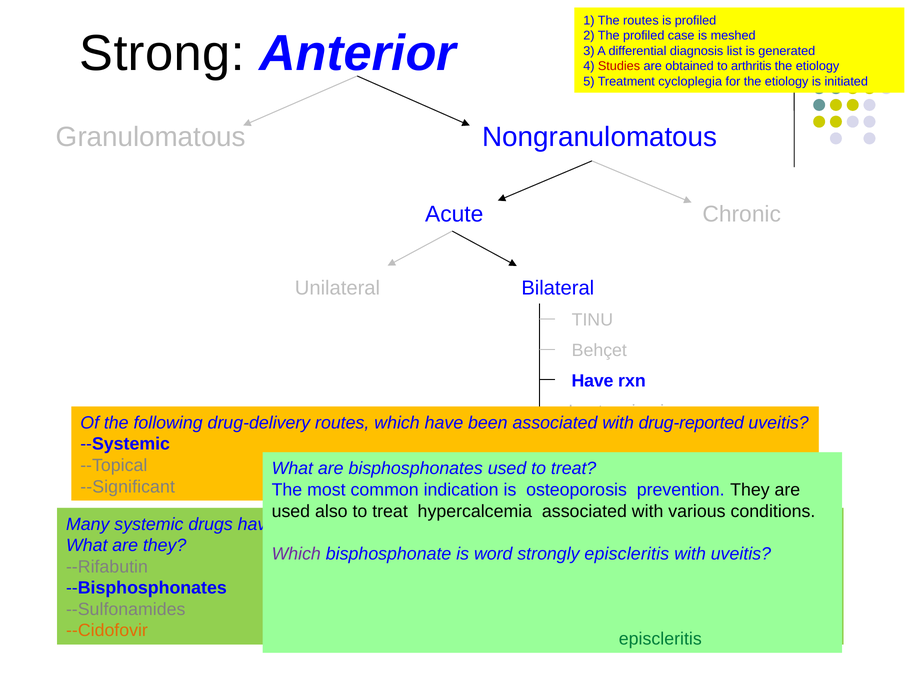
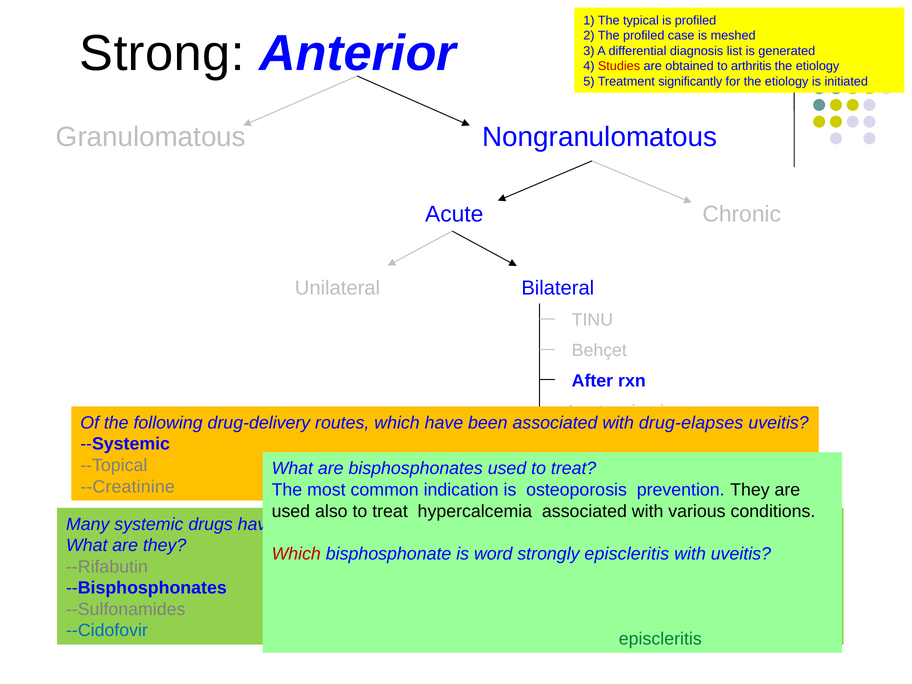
The routes: routes -> typical (641, 21)
cycloplegia: cycloplegia -> significantly (690, 81)
Have: Have -> After (592, 381)
drug-reported: drug-reported -> drug-elapses (691, 423)
--Significant: --Significant -> --Creatinine (128, 487)
Which colour: purple -> red (296, 554)
--Cidofovir colour: orange -> blue (107, 631)
